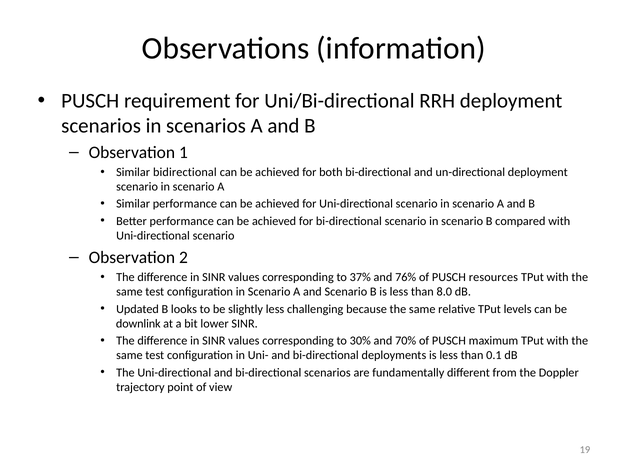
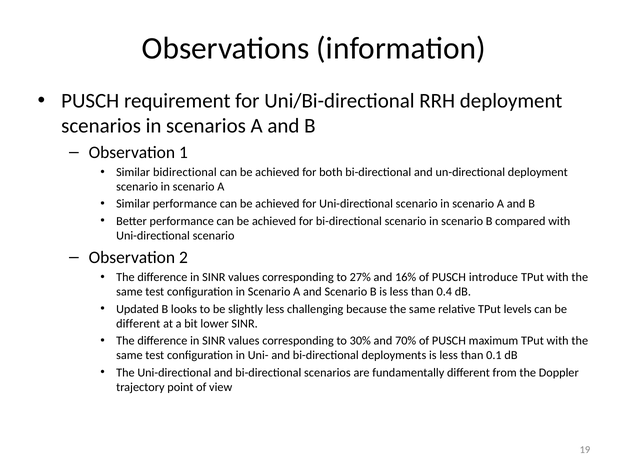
37%: 37% -> 27% (360, 277)
76%: 76% -> 16% (406, 277)
resources: resources -> introduce (493, 277)
8.0: 8.0 -> 0.4 (444, 292)
downlink: downlink -> different (138, 324)
